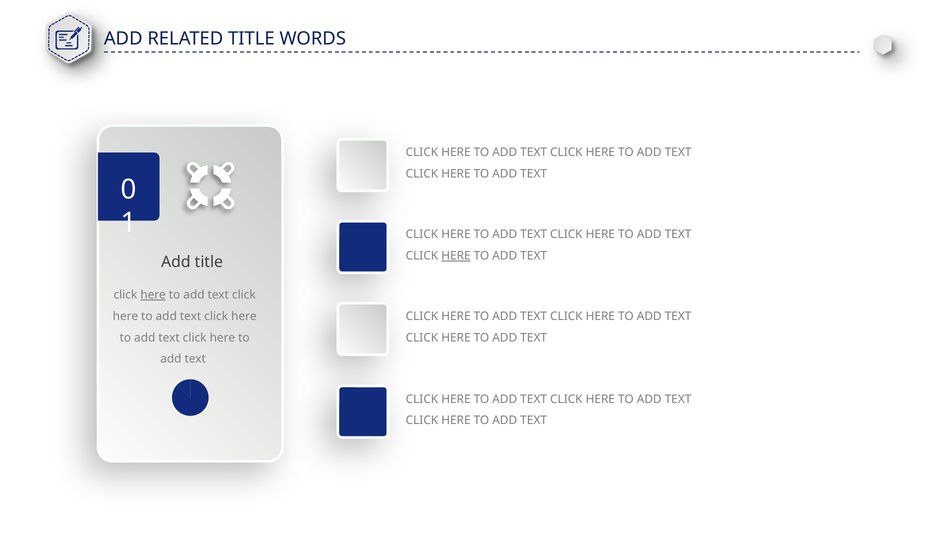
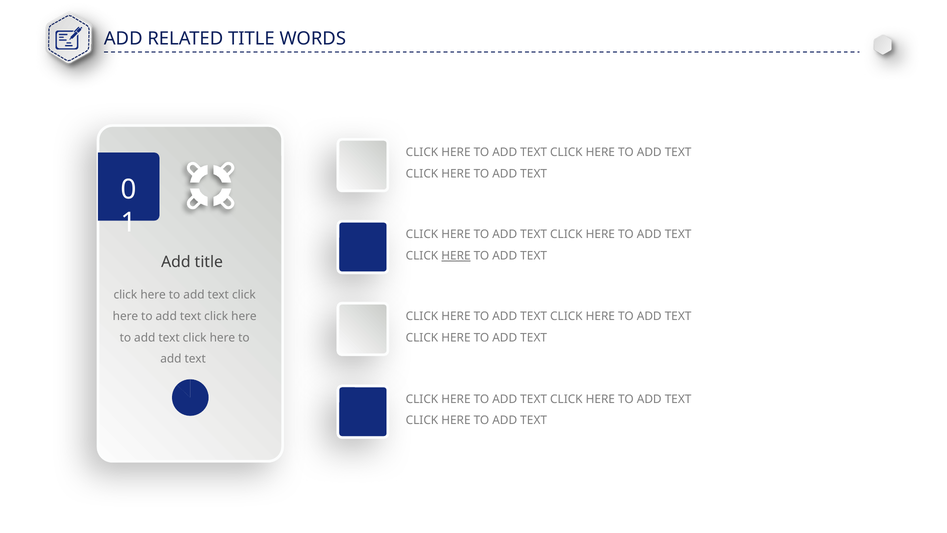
here underline: present -> none (153, 295)
